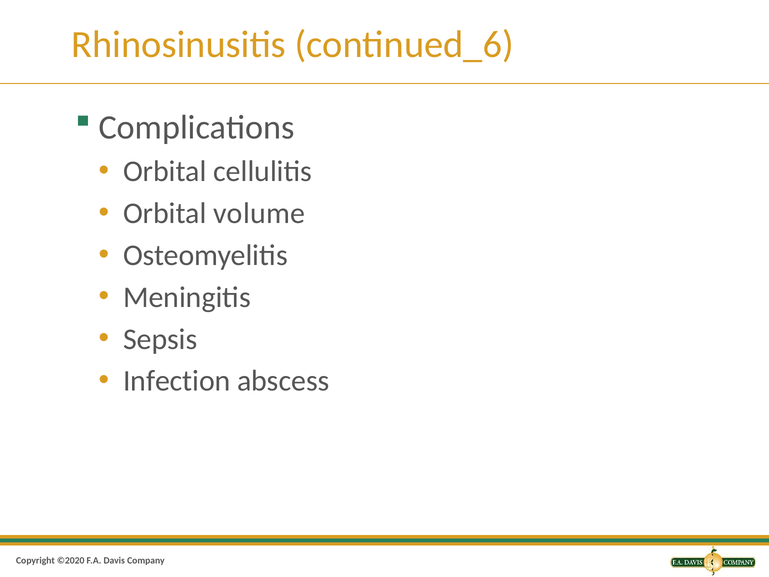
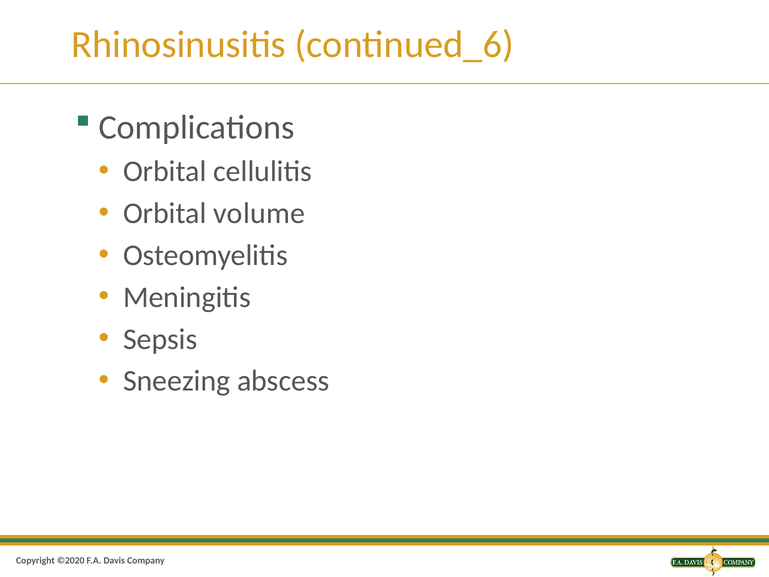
Infection: Infection -> Sneezing (177, 381)
